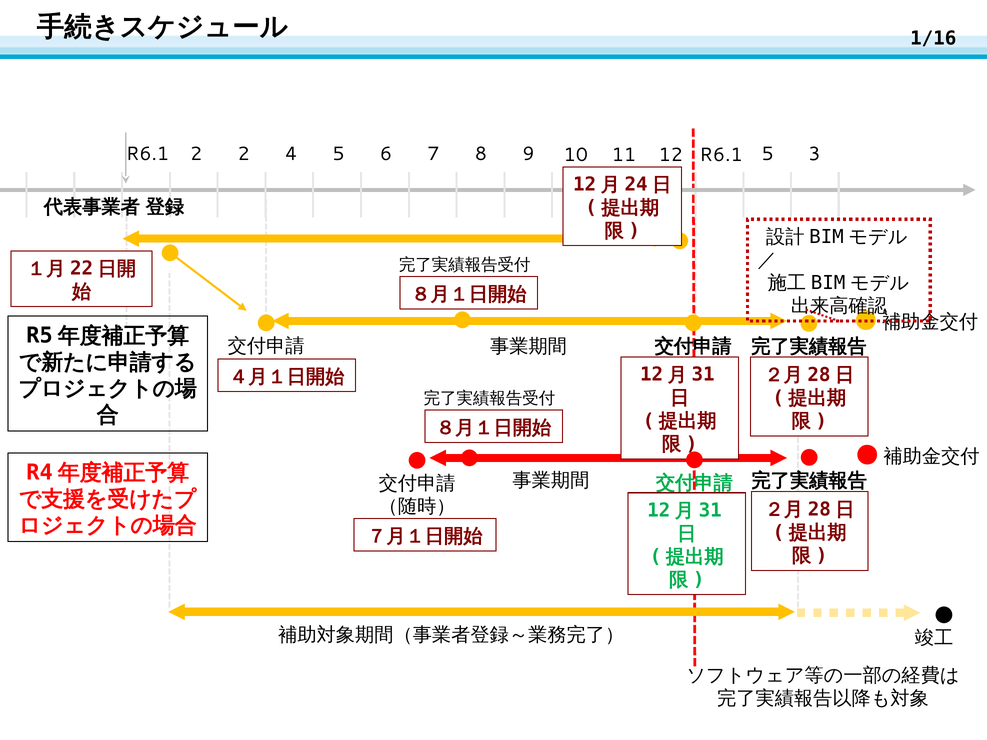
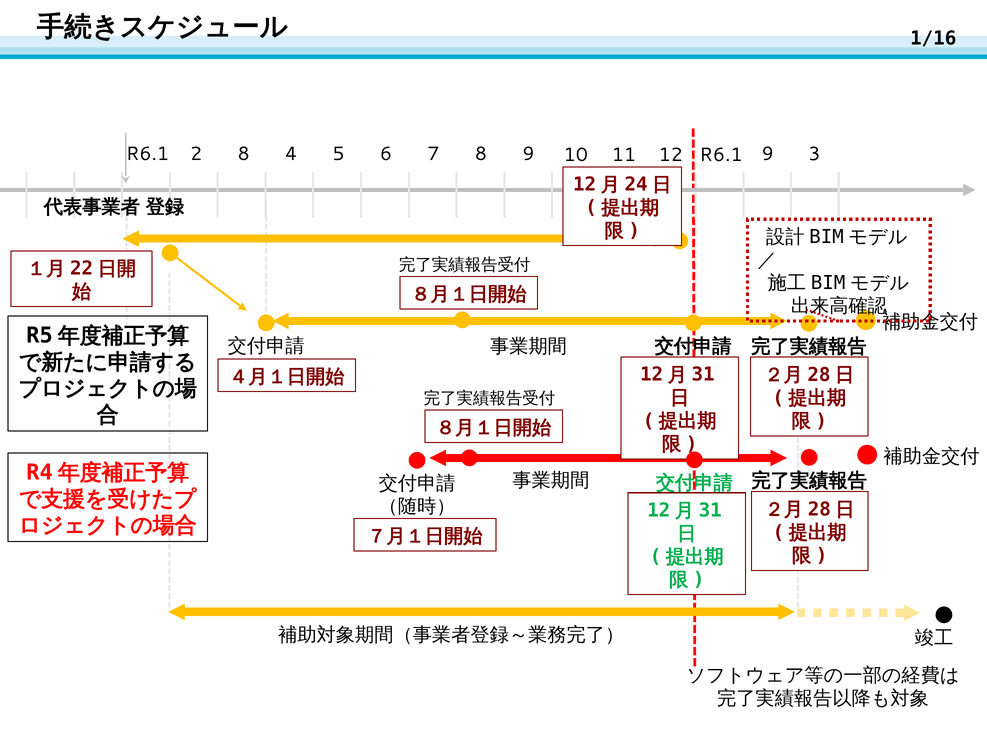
2 2: 2 -> 8 (244, 154)
12 5: 5 -> 9 (768, 154)
